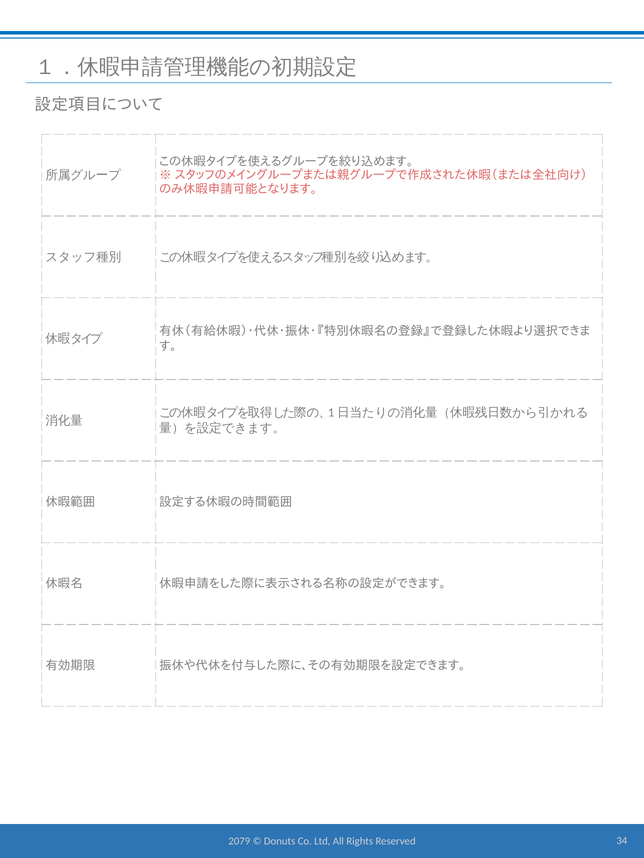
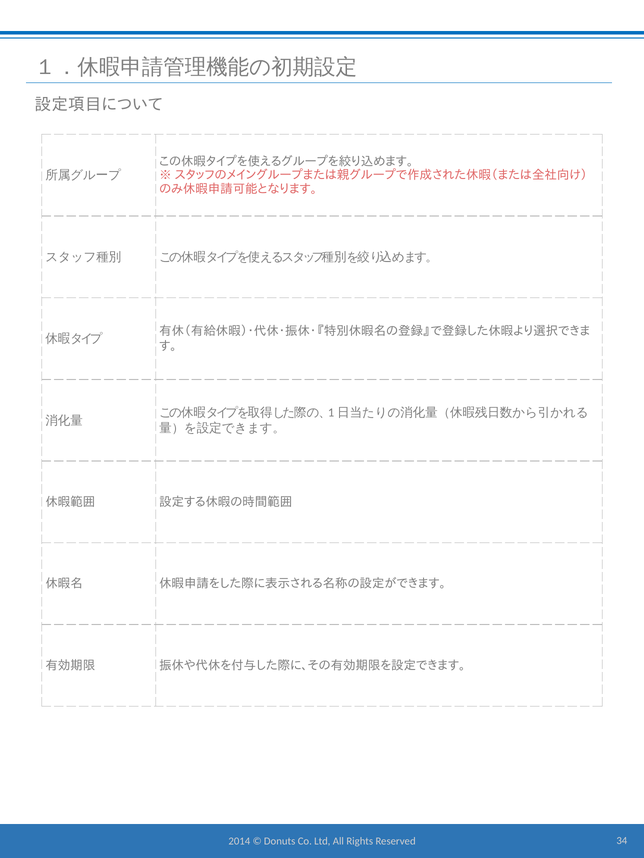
2079: 2079 -> 2014 (239, 842)
